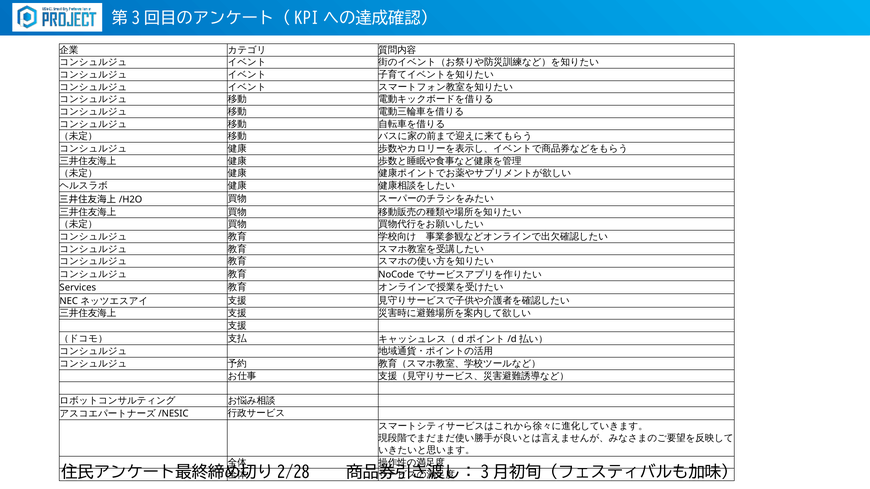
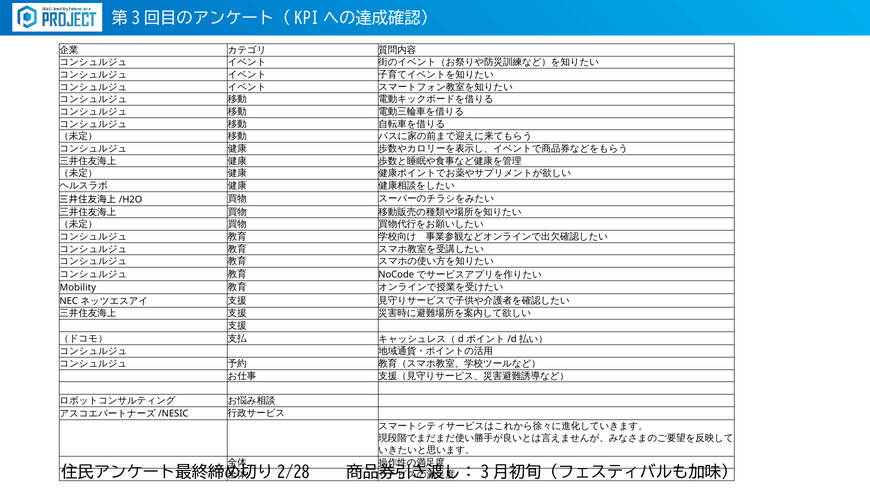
Services: Services -> Mobility (78, 288)
